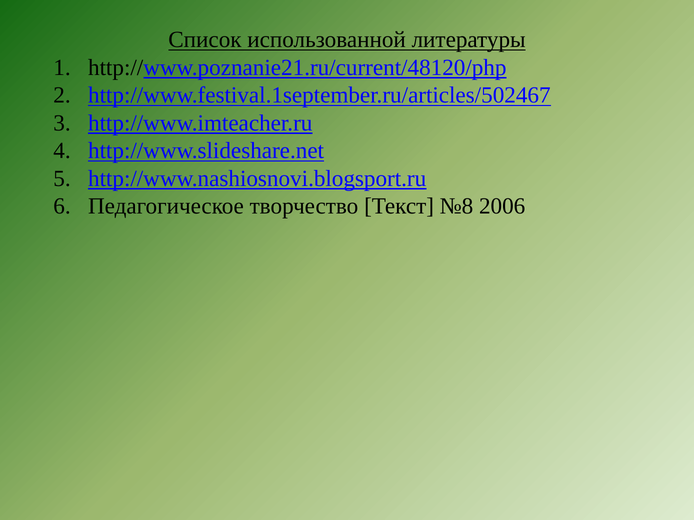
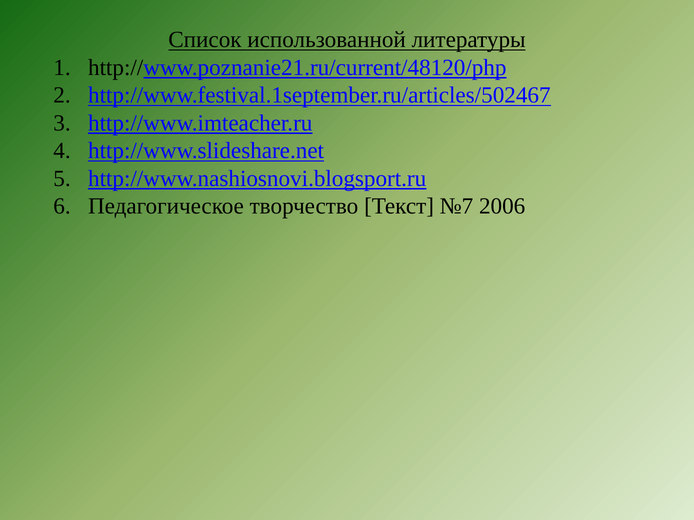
№8: №8 -> №7 (456, 206)
